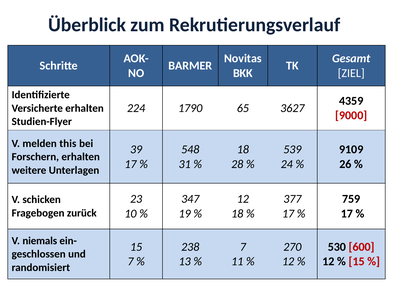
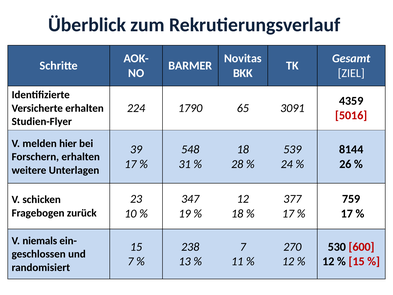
3627: 3627 -> 3091 (292, 108)
9000: 9000 -> 5016 (351, 115)
this: this -> hier (68, 143)
9109: 9109 -> 8144 (351, 149)
